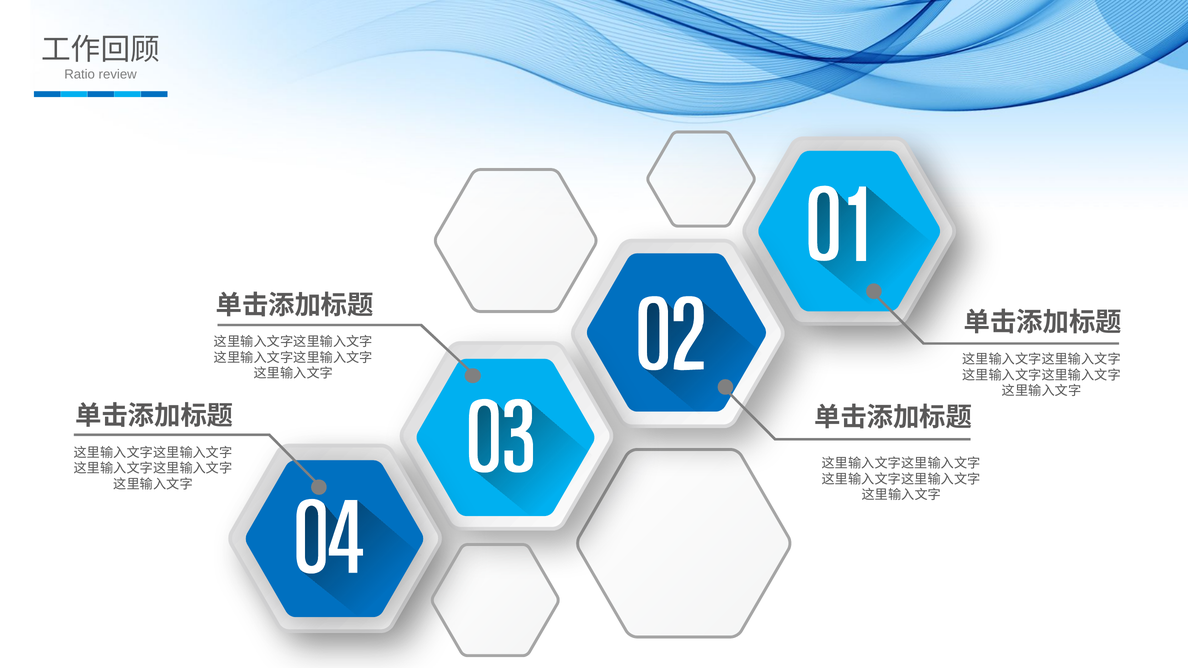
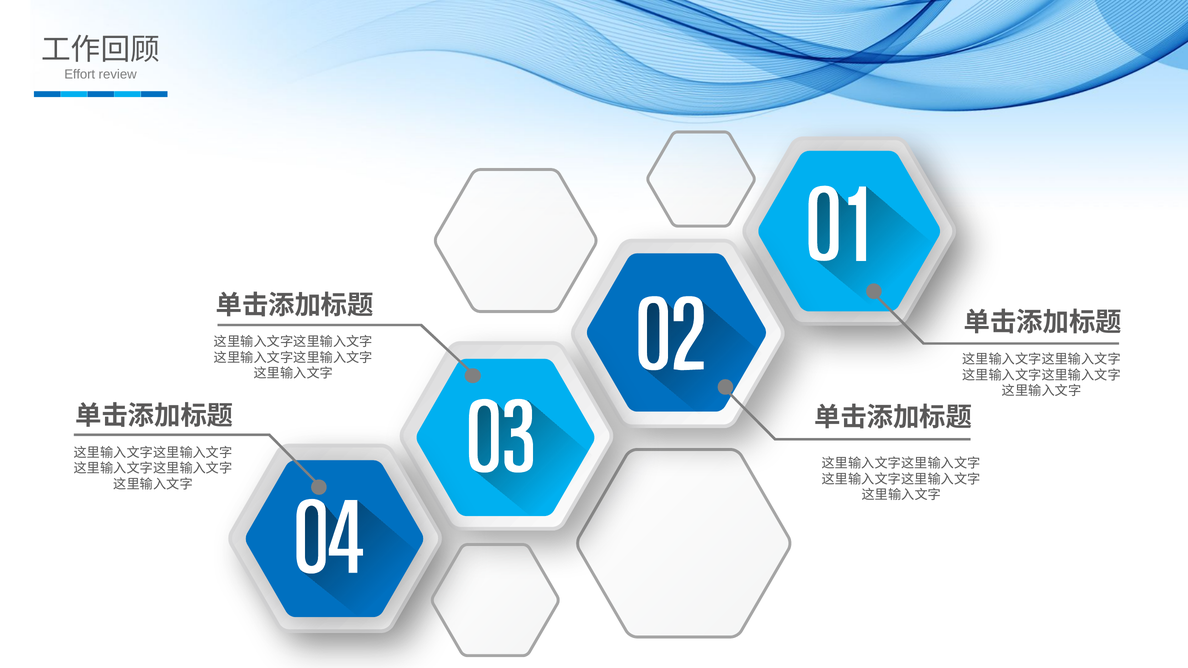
Ratio: Ratio -> Effort (80, 75)
